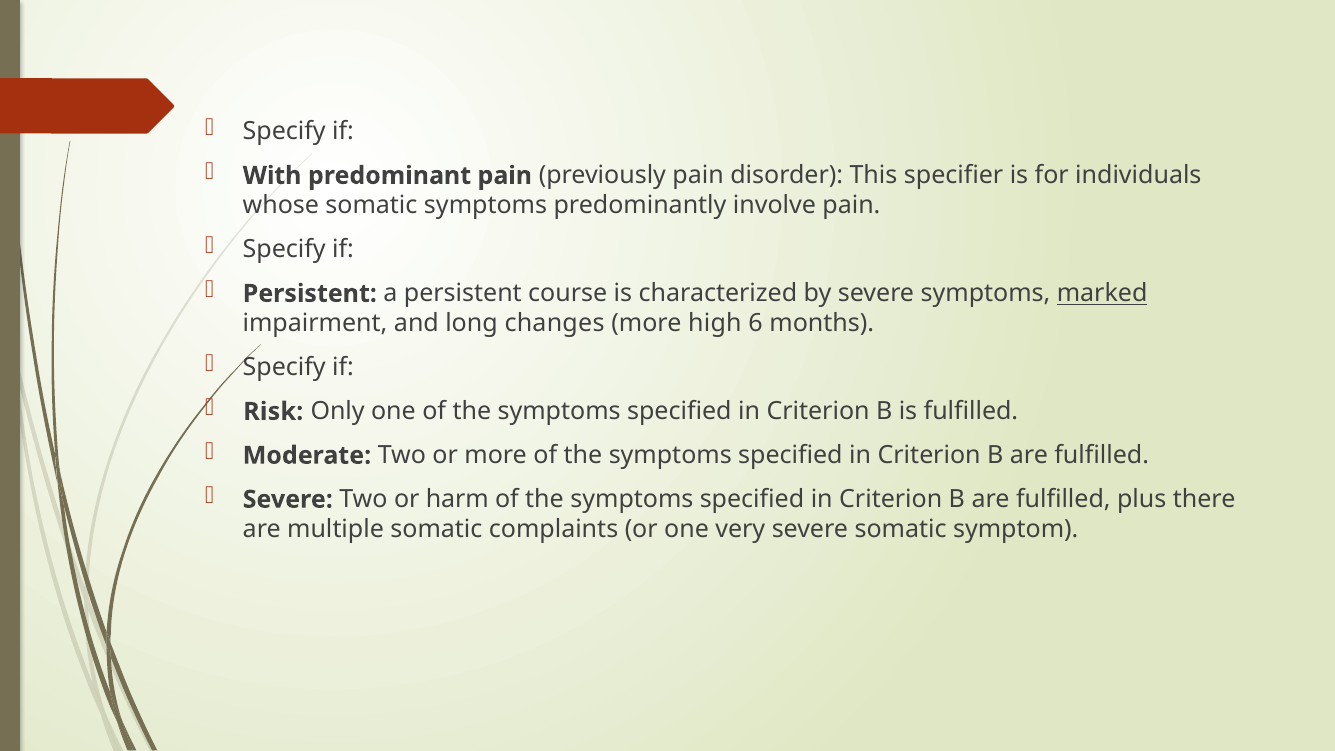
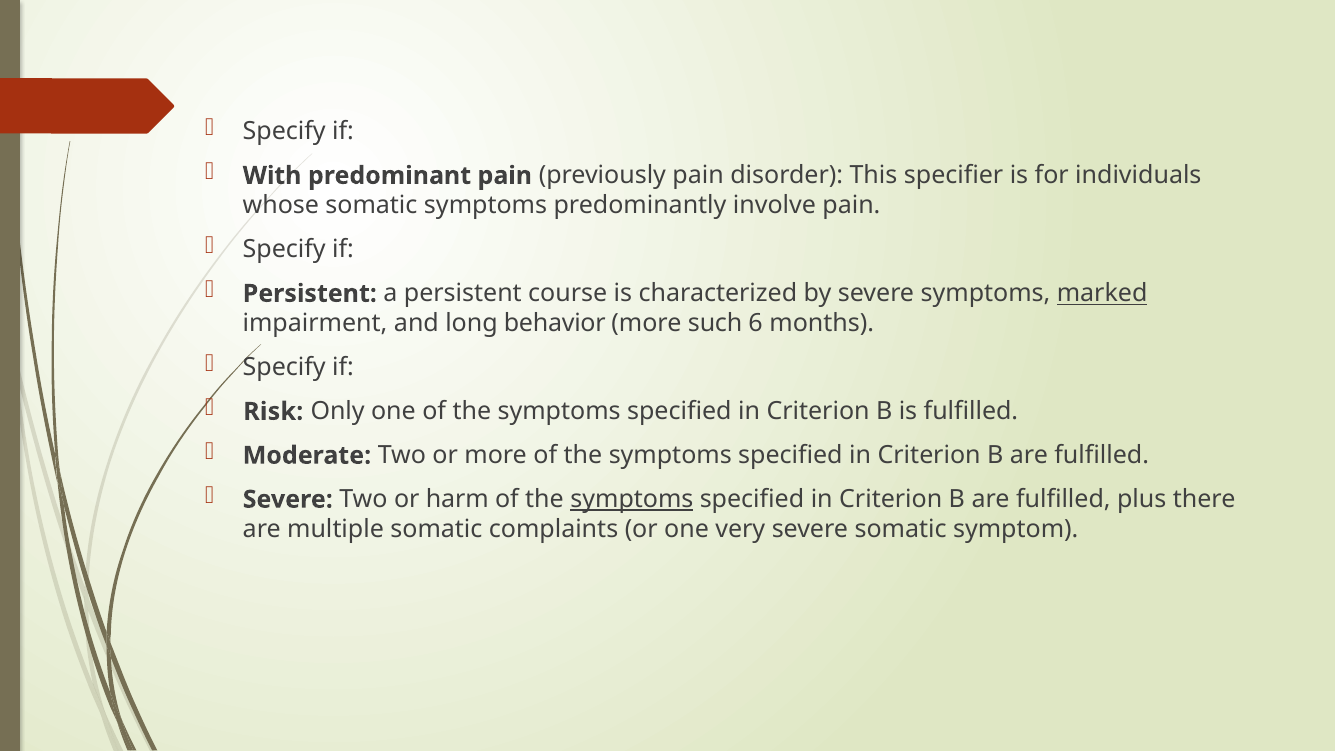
changes: changes -> behavior (555, 324)
high: high -> such (715, 324)
symptoms underline: none -> present (632, 499)
